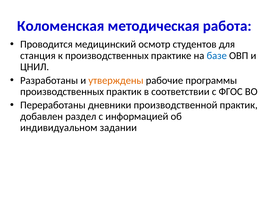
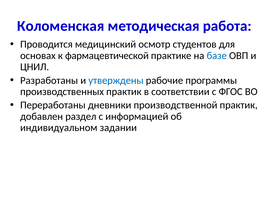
станция: станция -> основах (38, 56)
к производственных: производственных -> фармацевтической (107, 56)
утверждены colour: orange -> blue (116, 80)
